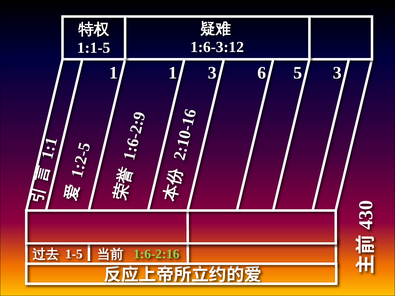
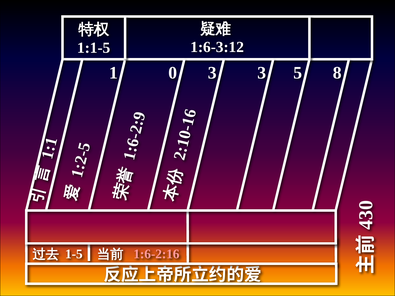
1: 1 -> 0 (173, 73)
3 6: 6 -> 3 (262, 73)
5 3: 3 -> 8 (337, 73)
1:6-2:16 colour: light green -> pink (156, 254)
